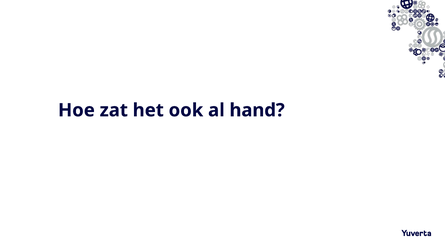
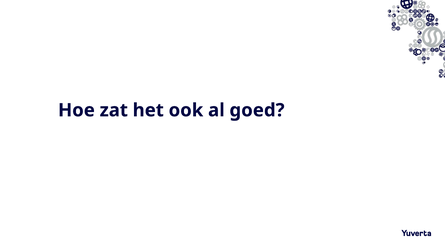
hand: hand -> goed (257, 110)
